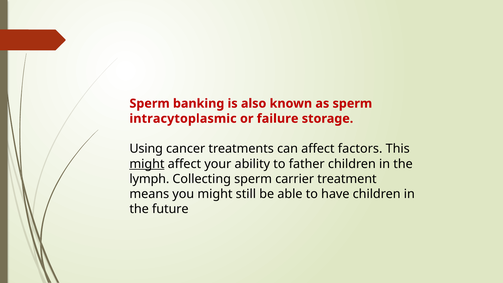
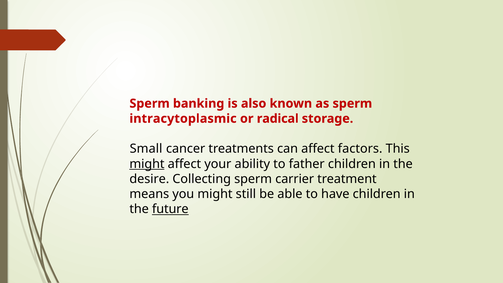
failure: failure -> radical (278, 119)
Using: Using -> Small (146, 149)
lymph: lymph -> desire (149, 179)
future underline: none -> present (170, 209)
